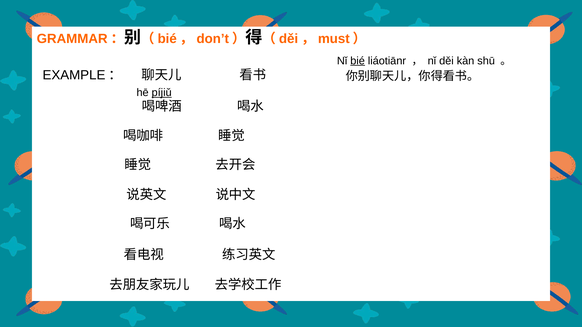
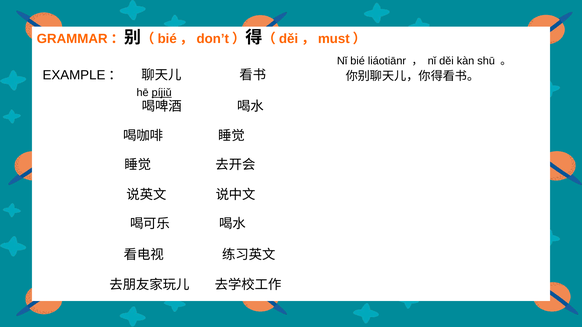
bié underline: present -> none (358, 61)
